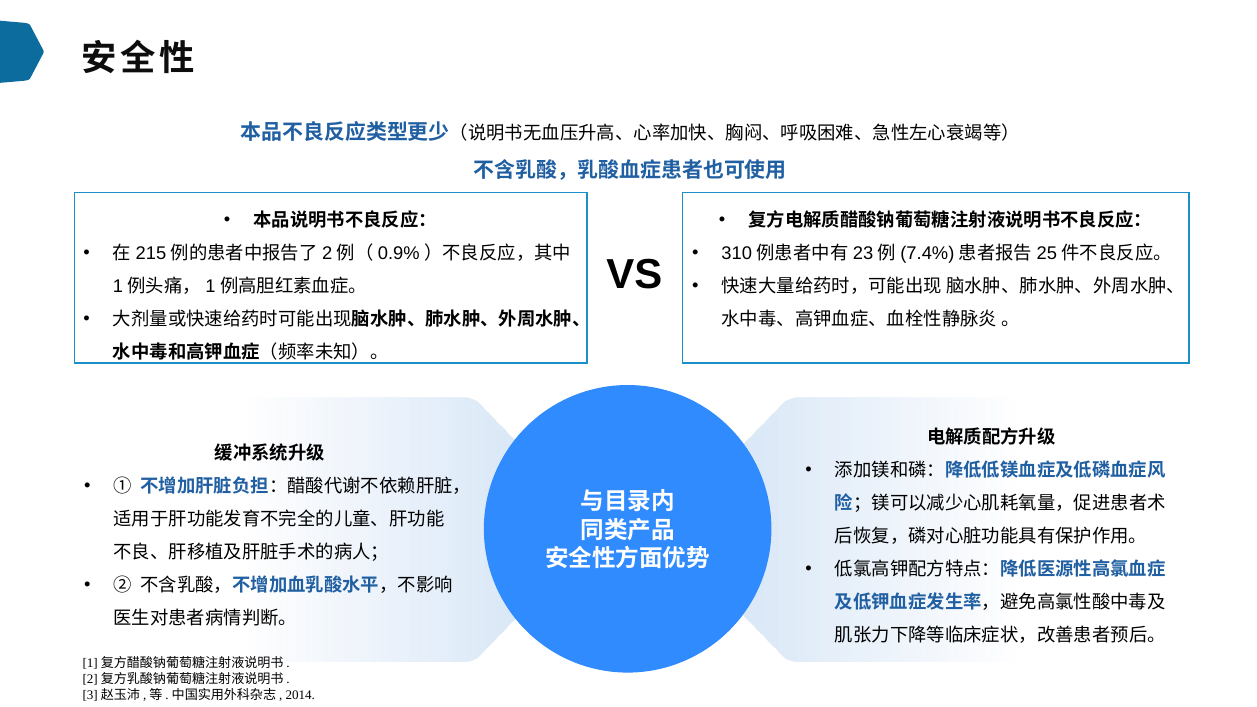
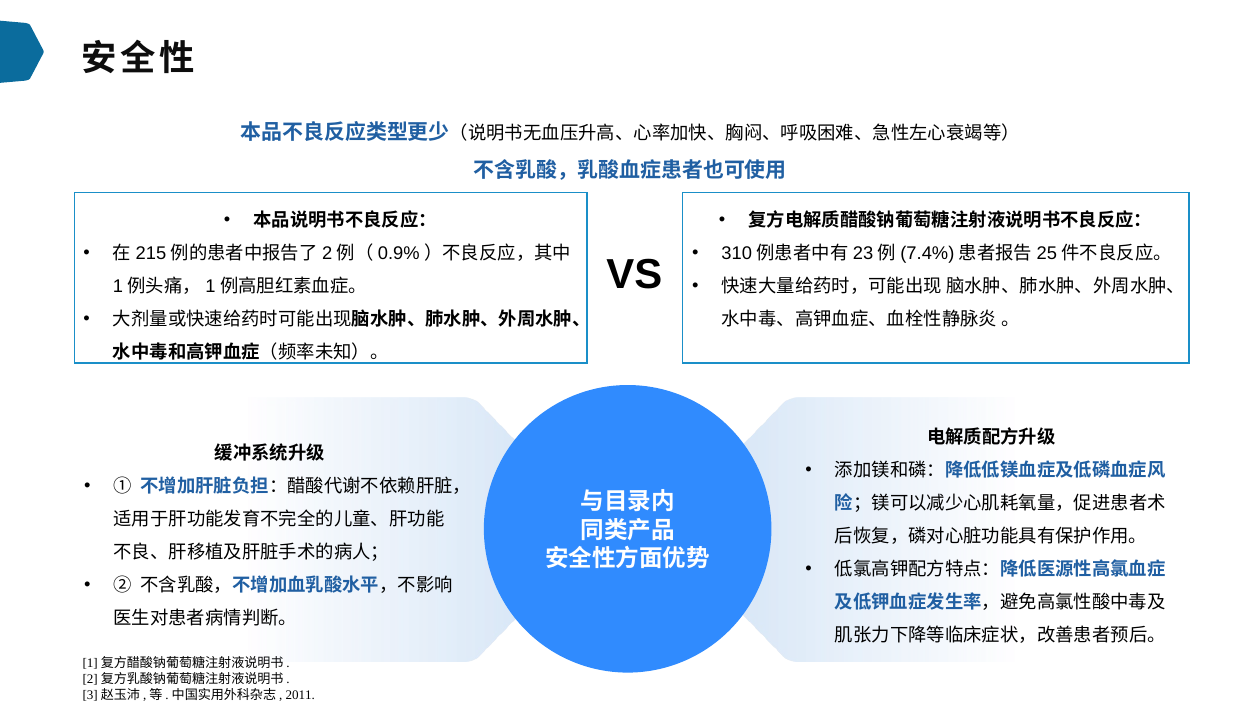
2014: 2014 -> 2011 (300, 695)
